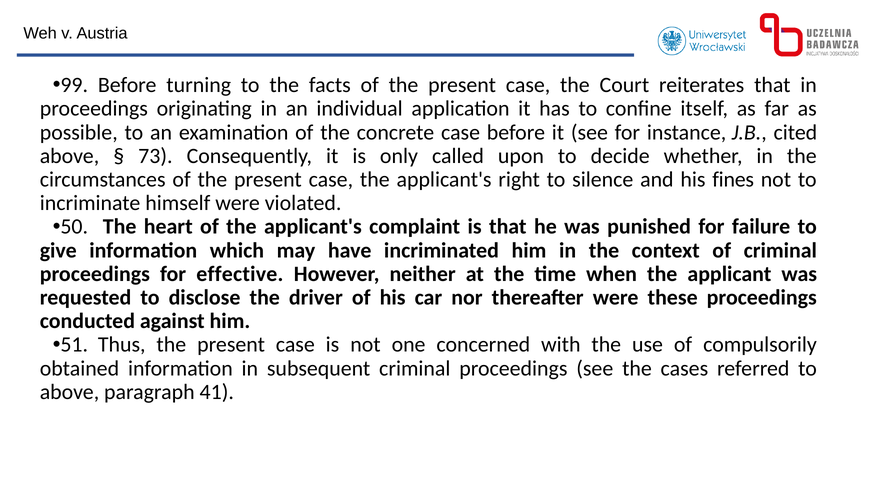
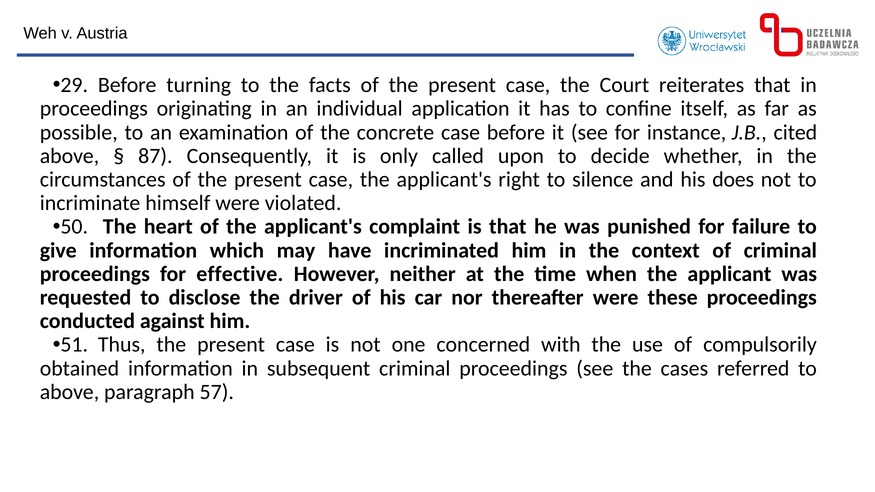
99: 99 -> 29 (74, 85)
73: 73 -> 87 (155, 156)
fines: fines -> does (733, 180)
41: 41 -> 57 (217, 392)
